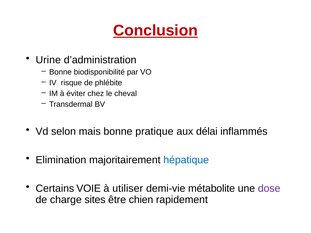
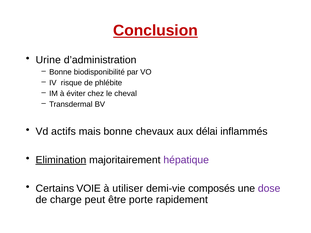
selon: selon -> actifs (64, 132)
pratique: pratique -> chevaux (154, 132)
Elimination underline: none -> present (61, 160)
hépatique colour: blue -> purple (186, 160)
métabolite: métabolite -> composés (212, 189)
sites: sites -> peut (95, 200)
chien: chien -> porte (141, 200)
